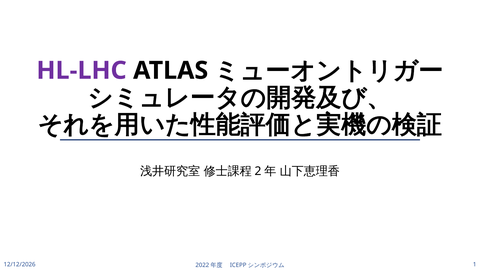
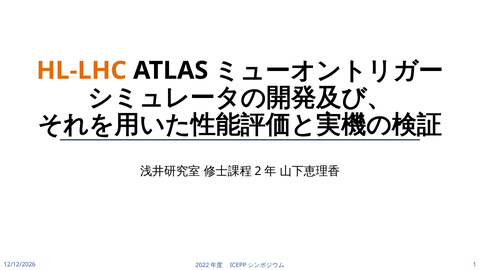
HL-LHC colour: purple -> orange (82, 71)
